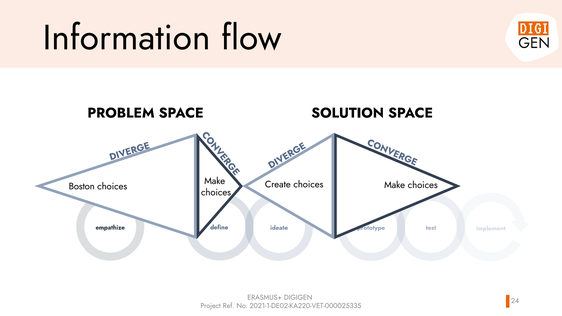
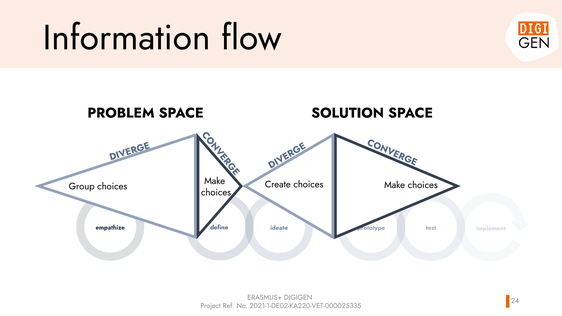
Boston: Boston -> Group (82, 186)
